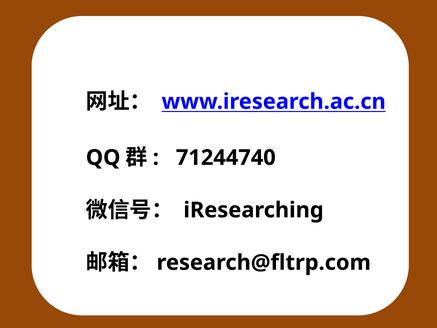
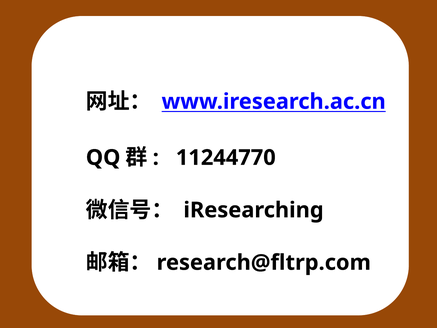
71244740: 71244740 -> 11244770 (226, 158)
